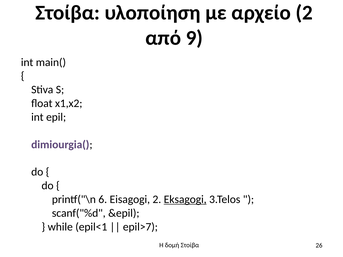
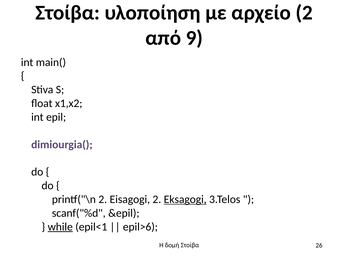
printf("\n 6: 6 -> 2 (103, 200)
while underline: none -> present (60, 227)
epil>7: epil>7 -> epil>6 (140, 227)
